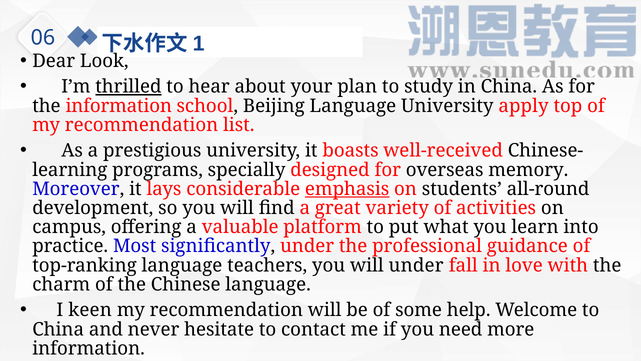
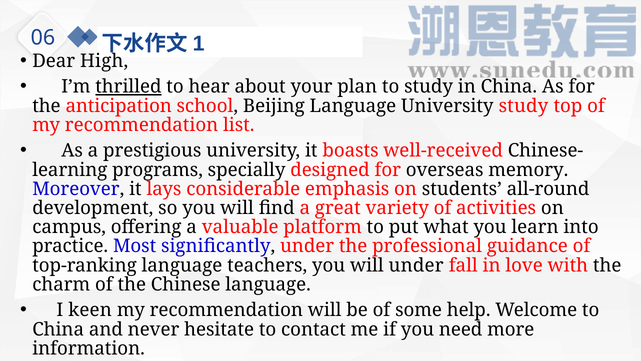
Look: Look -> High (104, 61)
the information: information -> anticipation (119, 106)
University apply: apply -> study (523, 106)
emphasis underline: present -> none (347, 189)
